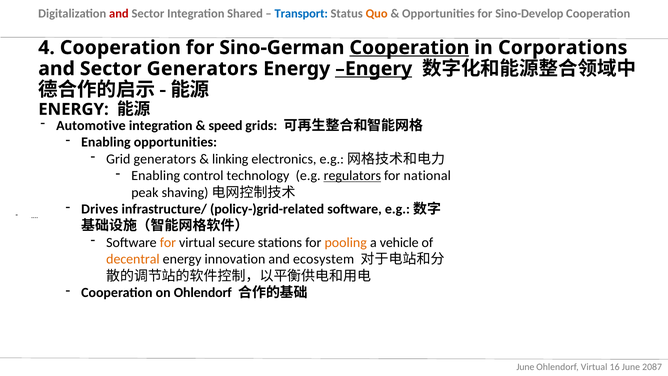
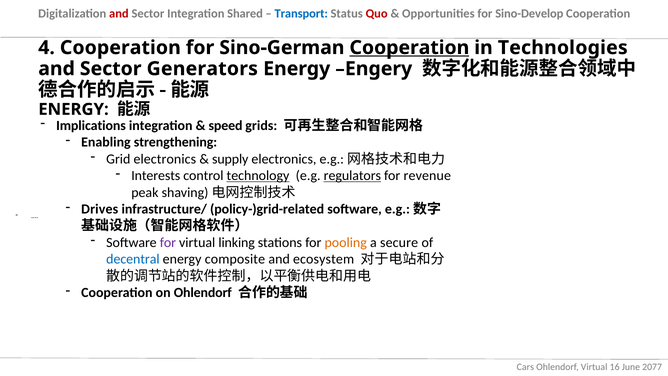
Quo colour: orange -> red (377, 14)
Corporations: Corporations -> Technologies (563, 48)
Engery underline: present -> none (374, 69)
Automotive: Automotive -> Implications (91, 126)
Enabling opportunities: opportunities -> strengthening (175, 142)
Grid generators: generators -> electronics (165, 159)
linking: linking -> supply (230, 159)
Enabling: Enabling -> Interests (156, 176)
technology underline: none -> present (258, 176)
national: national -> revenue (427, 176)
for colour: orange -> purple (168, 242)
secure: secure -> linking (237, 242)
vehicle: vehicle -> secure (399, 242)
decentral colour: orange -> blue (133, 259)
innovation: innovation -> composite (235, 259)
June: June -> Cars (525, 367)
2087: 2087 -> 2077 (652, 367)
